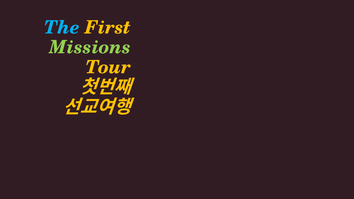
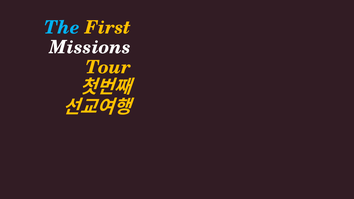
Missions colour: light green -> white (90, 47)
